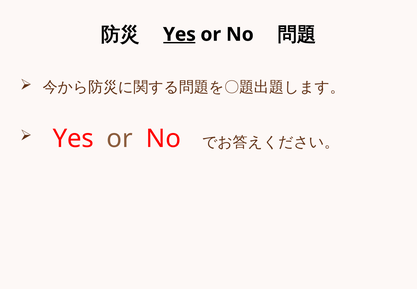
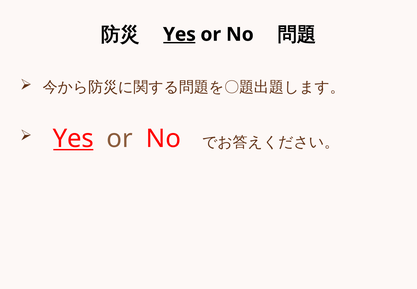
Yes underline: none -> present (73, 138)
